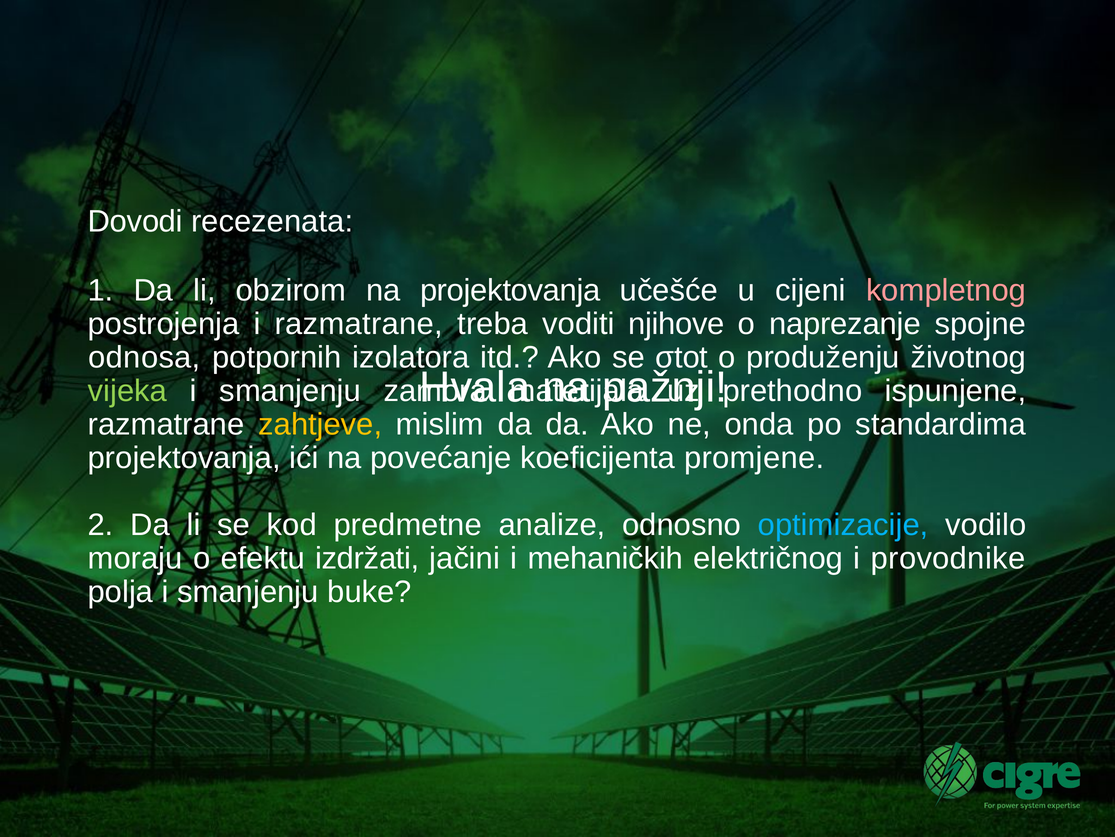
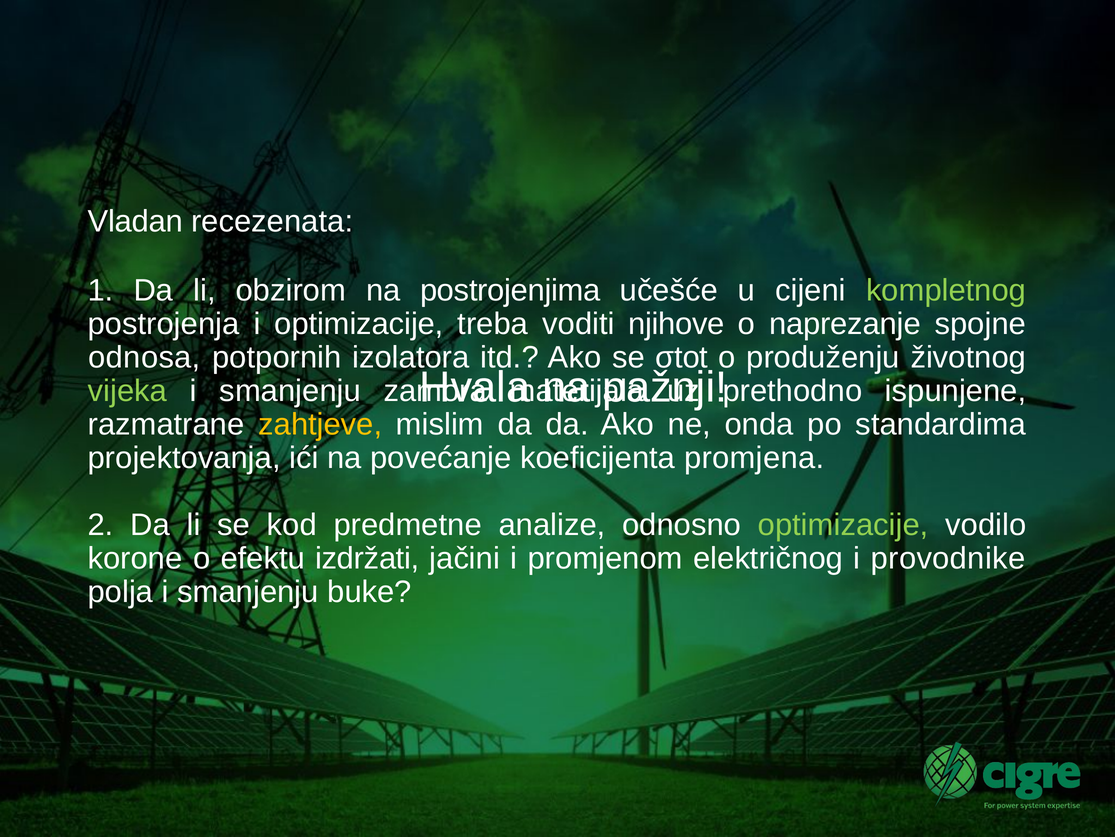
Dovodi: Dovodi -> Vladan (135, 221)
na projektovanja: projektovanja -> postrojenjima (510, 290)
kompletnog colour: pink -> light green (946, 290)
i razmatrane: razmatrane -> optimizacije (359, 324)
promjene: promjene -> promjena (754, 457)
optimizacije colour: light blue -> light green (843, 524)
moraju: moraju -> korone (135, 558)
mehaničkih: mehaničkih -> promjenom (605, 558)
